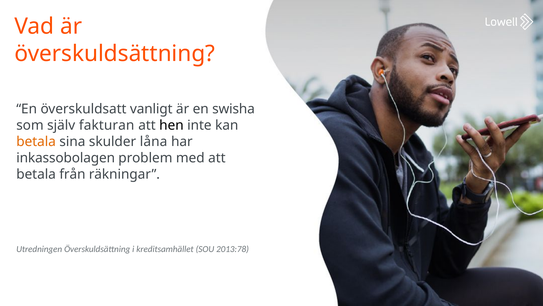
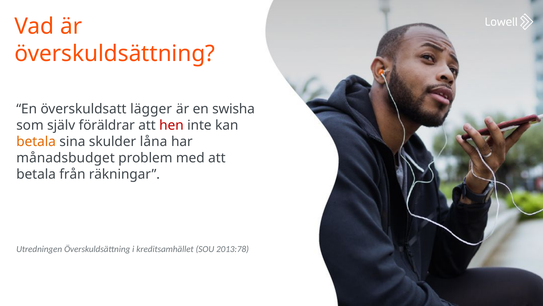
vanligt: vanligt -> lägger (151, 109)
fakturan: fakturan -> föräldrar (107, 125)
hen colour: black -> red (171, 125)
inkassobolagen: inkassobolagen -> månadsbudget (66, 158)
